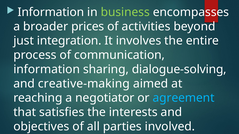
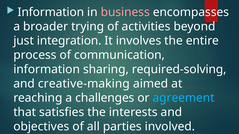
business colour: light green -> pink (125, 12)
prices: prices -> trying (88, 27)
dialogue-solving: dialogue-solving -> required-solving (179, 70)
negotiator: negotiator -> challenges (105, 98)
